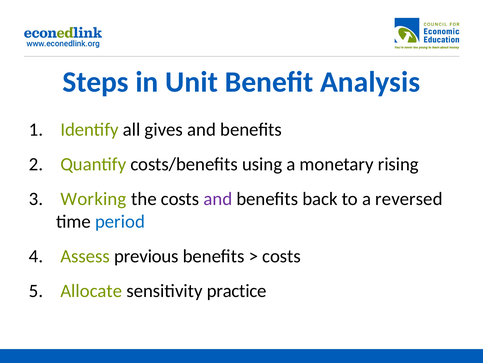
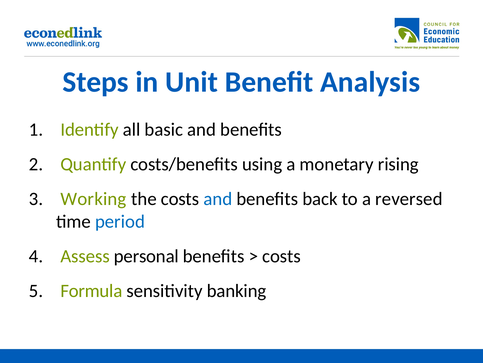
gives: gives -> basic (164, 129)
and colour: purple -> blue (218, 199)
previous: previous -> personal (146, 256)
Allocate: Allocate -> Formula (91, 290)
practice: practice -> banking (237, 290)
